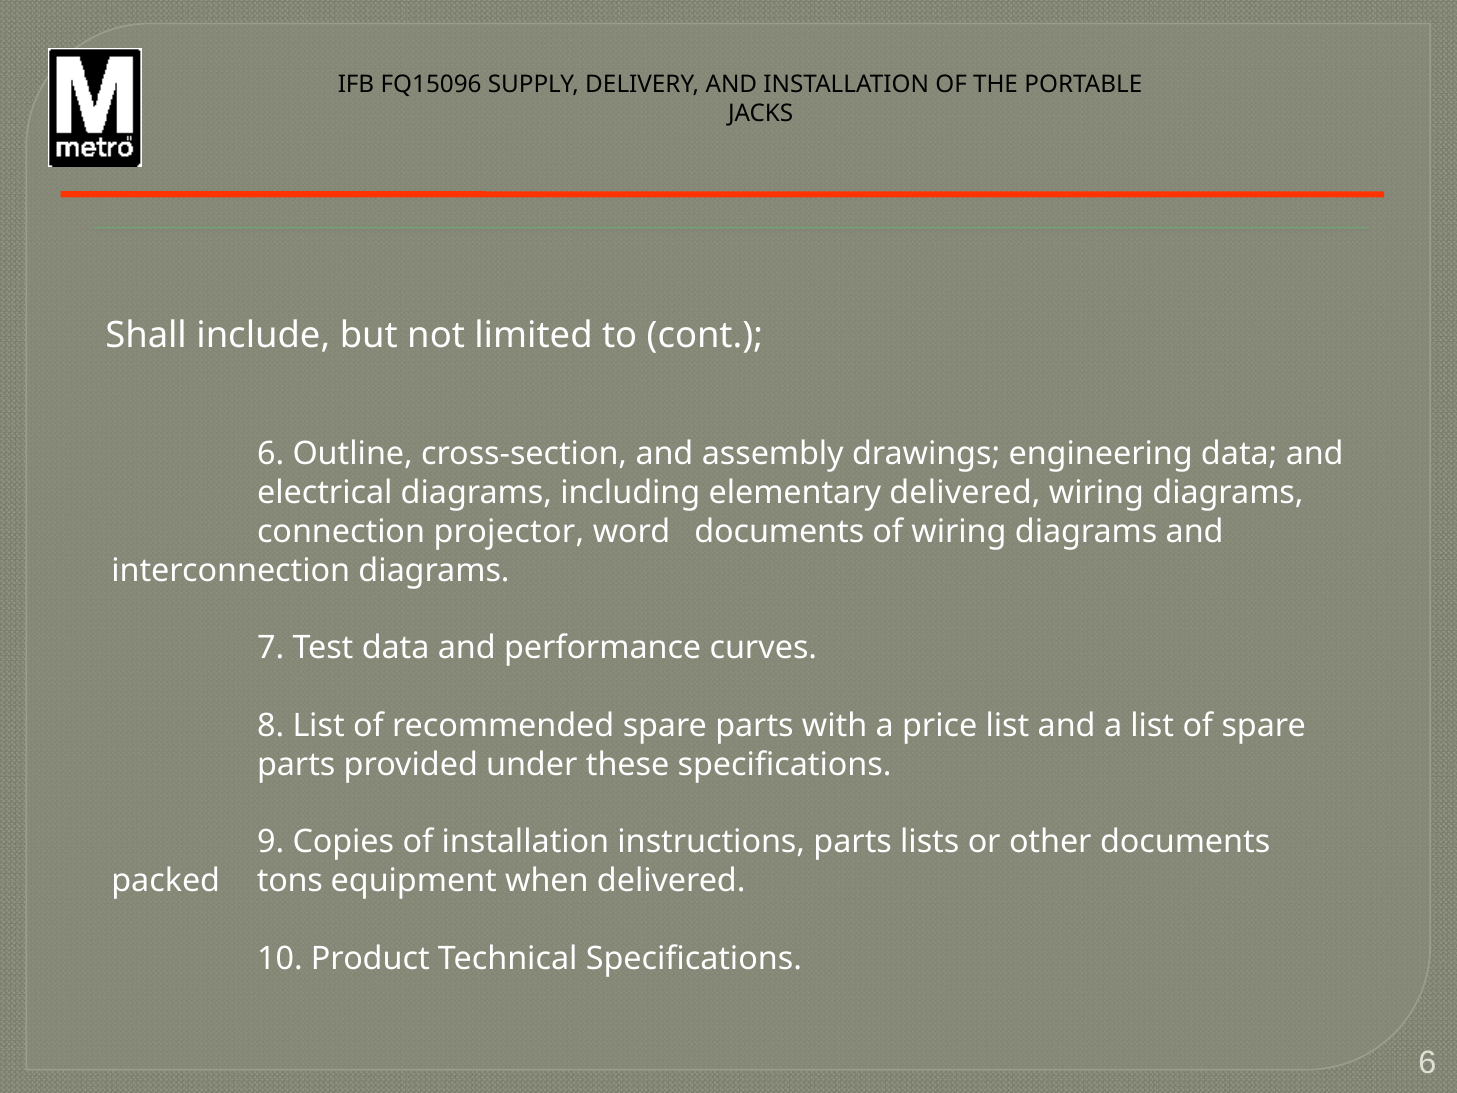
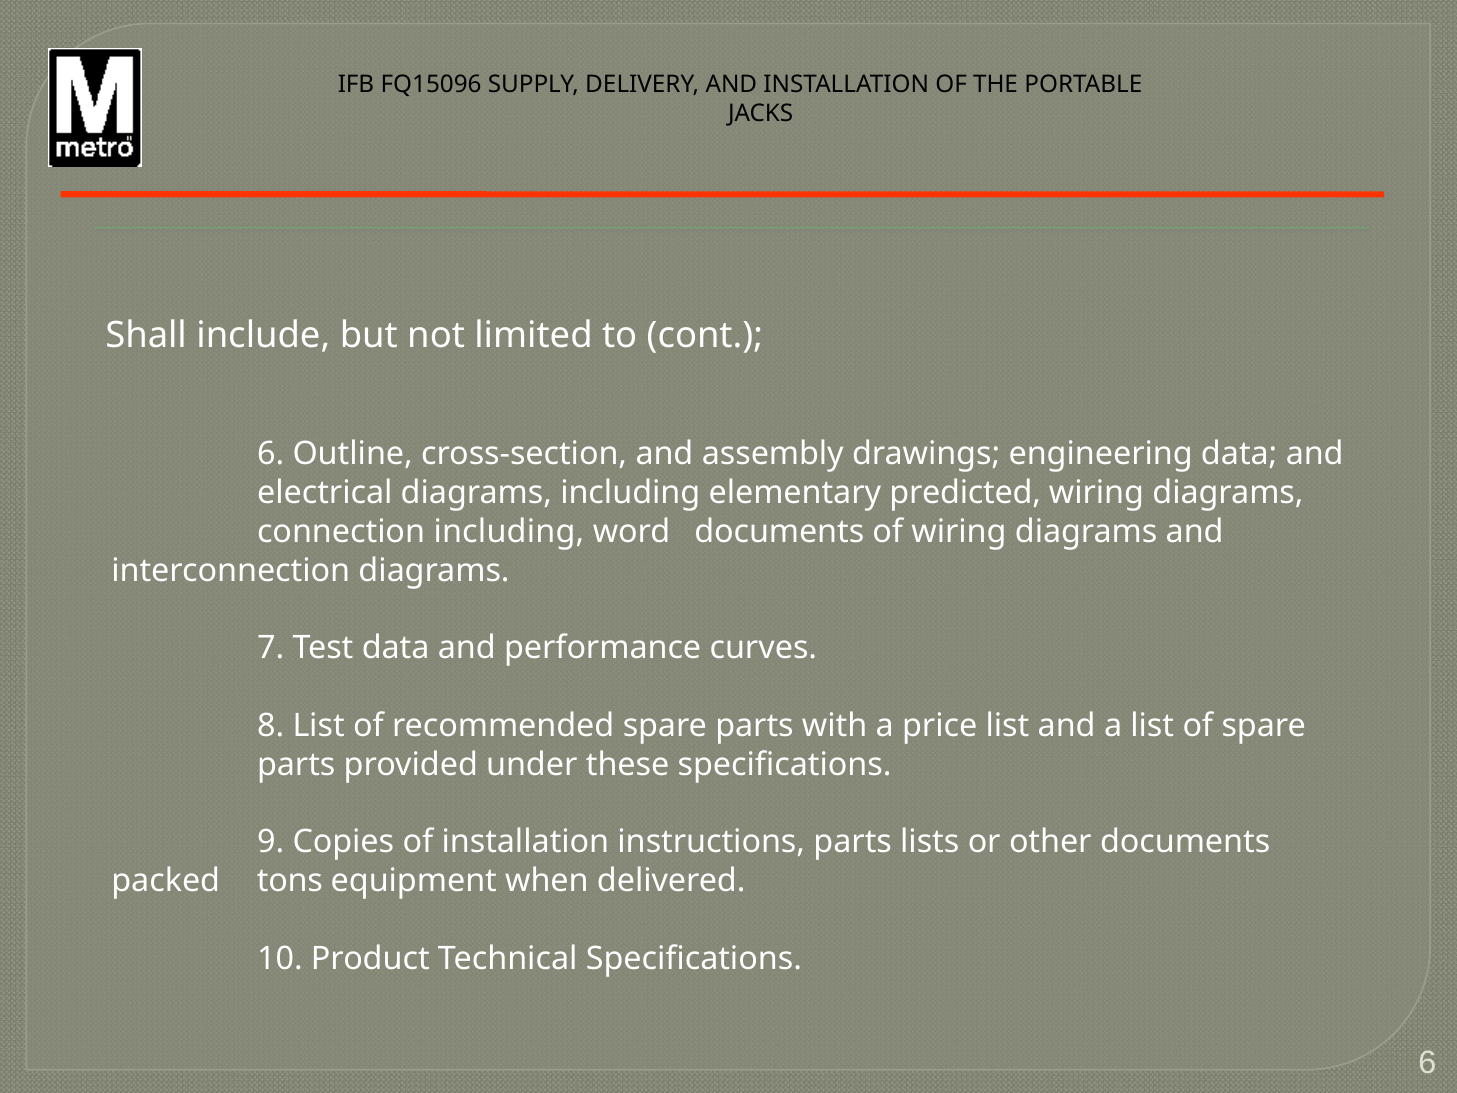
elementary delivered: delivered -> predicted (965, 493)
connection projector: projector -> including (509, 531)
